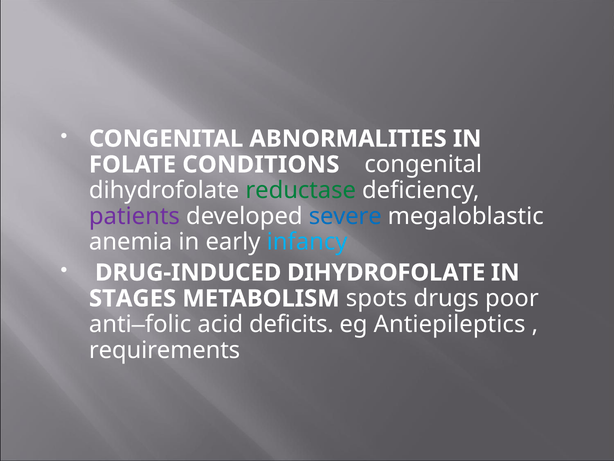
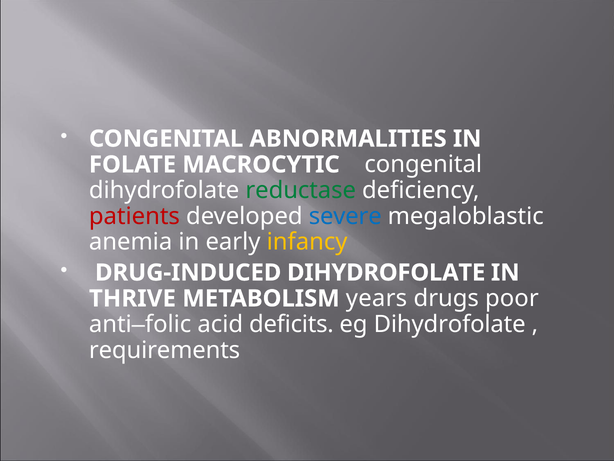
CONDITIONS: CONDITIONS -> MACROCYTIC (261, 164)
patients colour: purple -> red (134, 216)
infancy colour: light blue -> yellow (307, 242)
STAGES: STAGES -> THRIVE (132, 298)
spots: spots -> years (377, 298)
eg Antiepileptics: Antiepileptics -> Dihydrofolate (450, 324)
